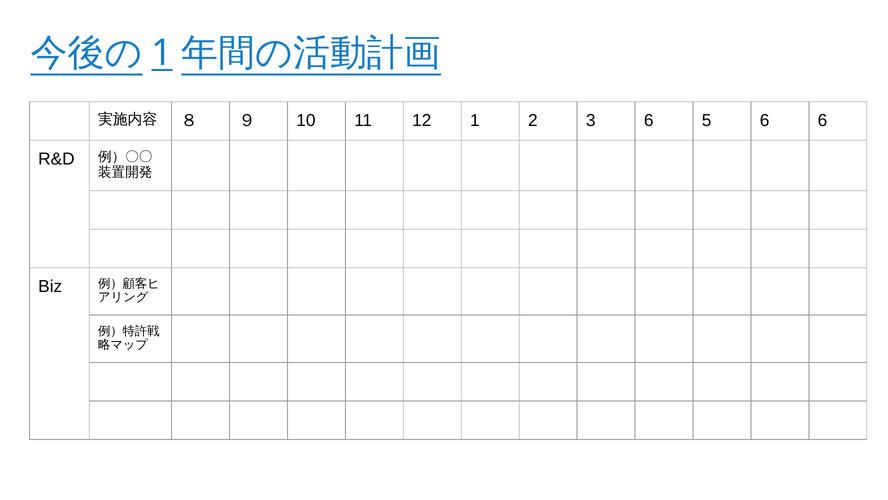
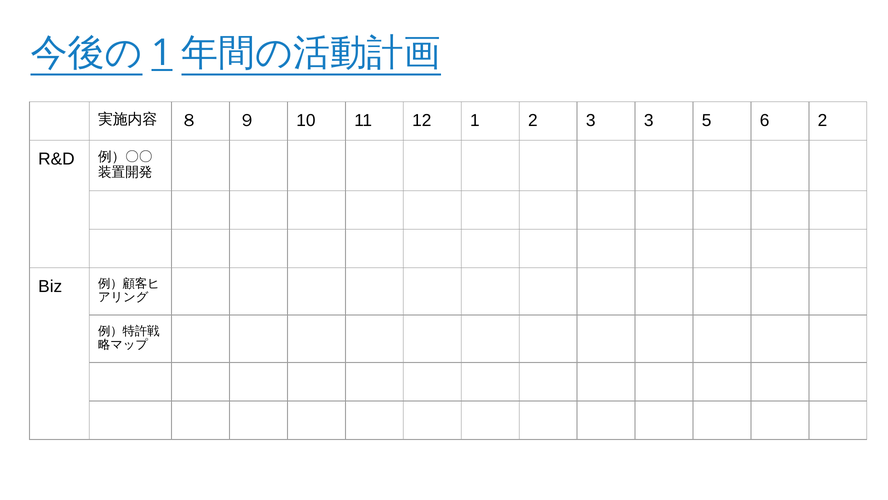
3 6: 6 -> 3 (649, 121)
6 6: 6 -> 2 (822, 121)
